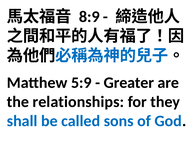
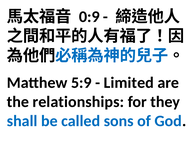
8:9: 8:9 -> 0:9 (89, 17)
Greater: Greater -> Limited (129, 83)
